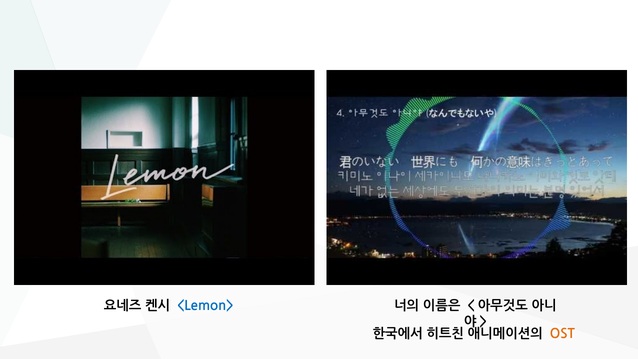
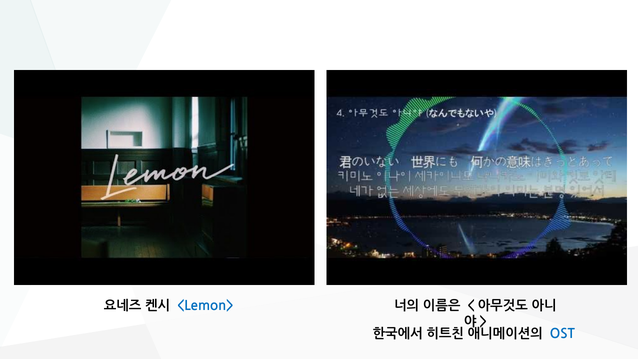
OST colour: orange -> blue (562, 334)
